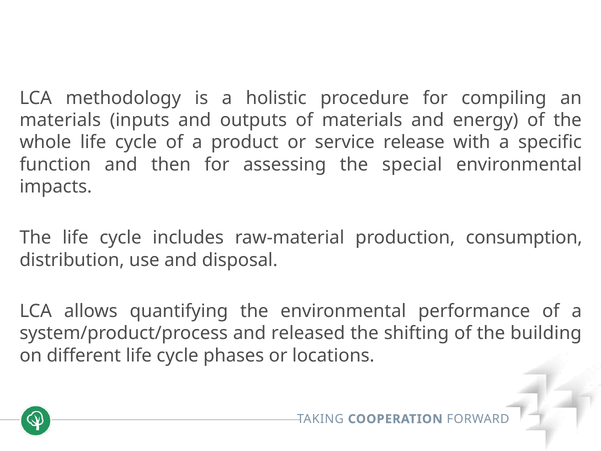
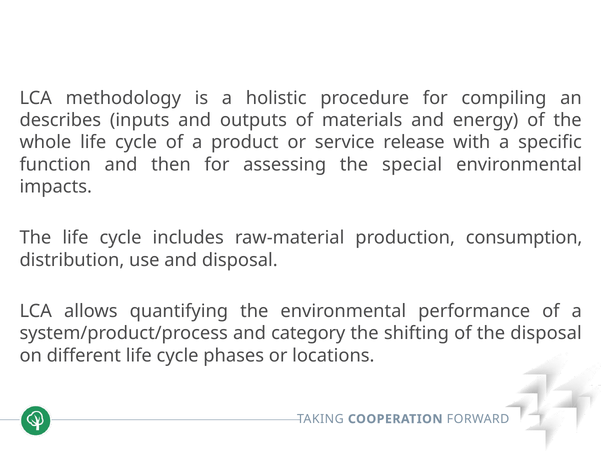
materials: materials -> describes (60, 120)
released: released -> category (308, 333)
the building: building -> disposal (546, 333)
